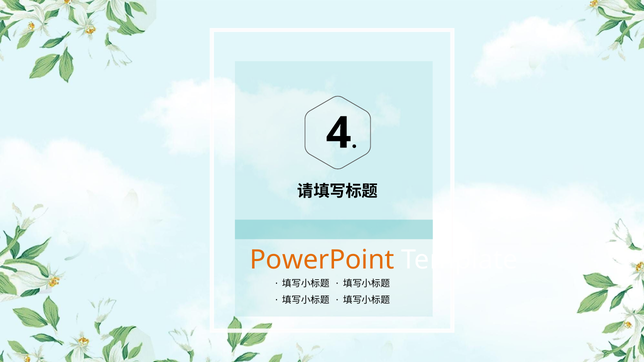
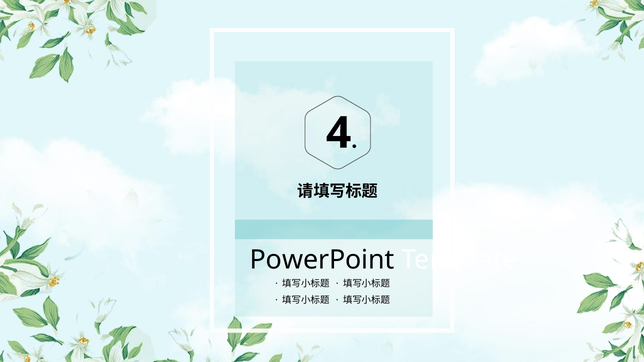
PowerPoint colour: orange -> black (322, 260)
